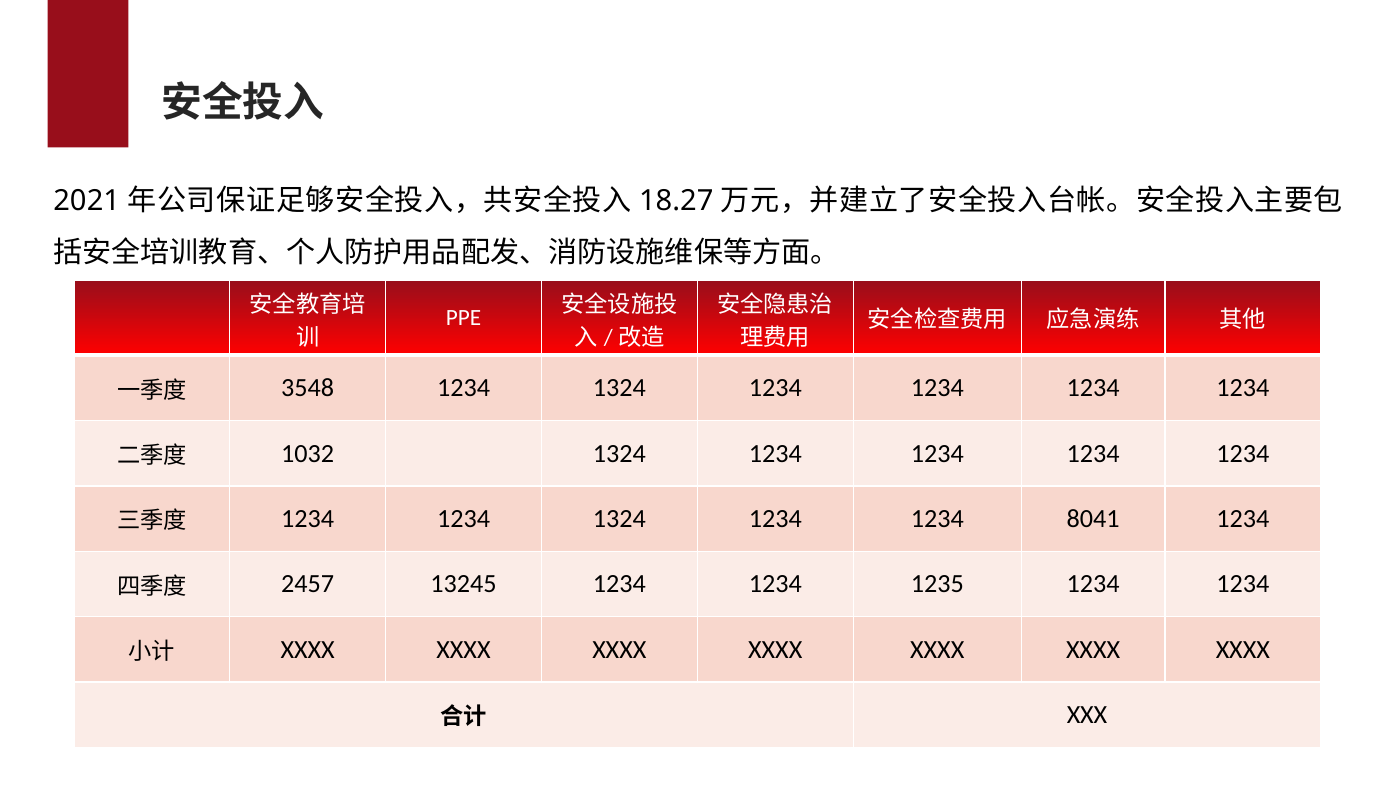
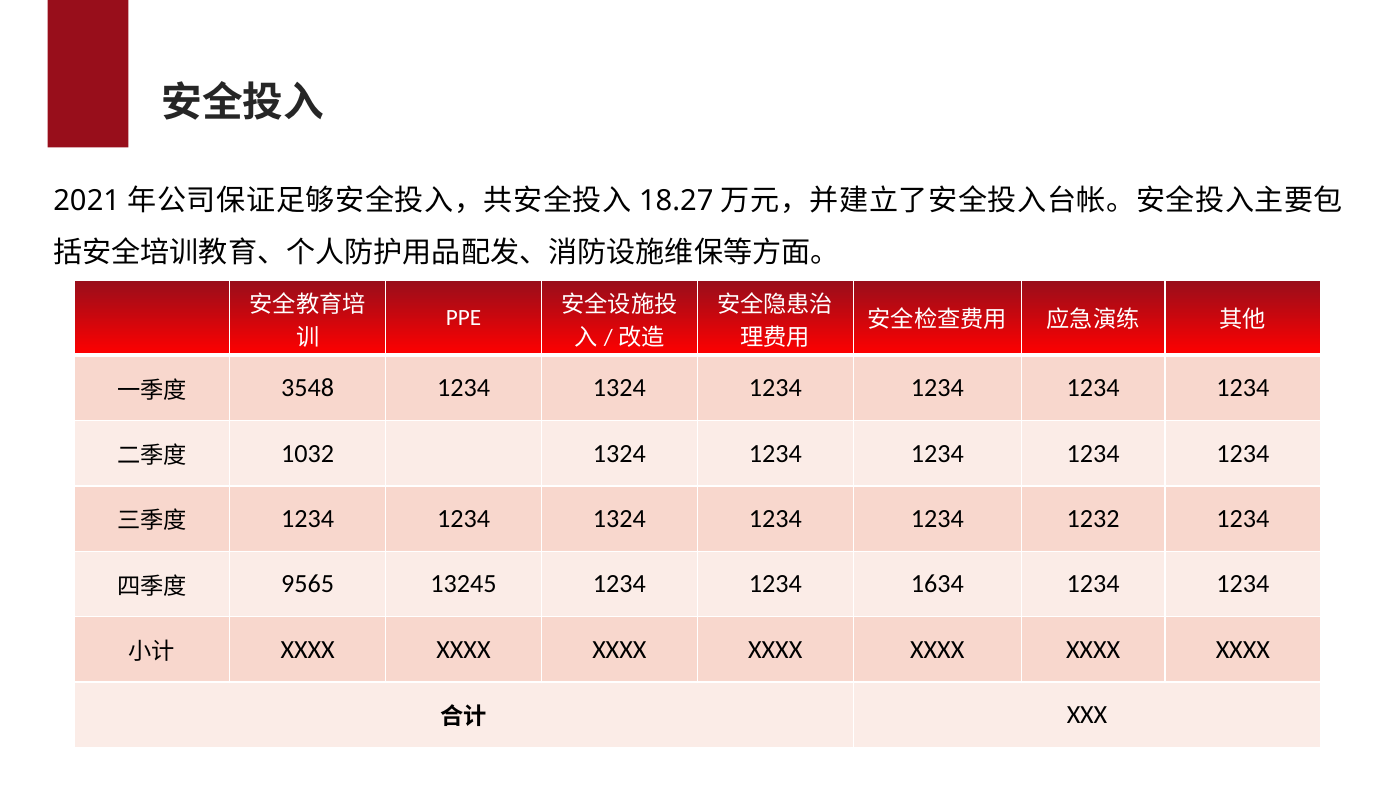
8041: 8041 -> 1232 (1093, 519)
2457: 2457 -> 9565 (308, 584)
1235: 1235 -> 1634 (937, 584)
